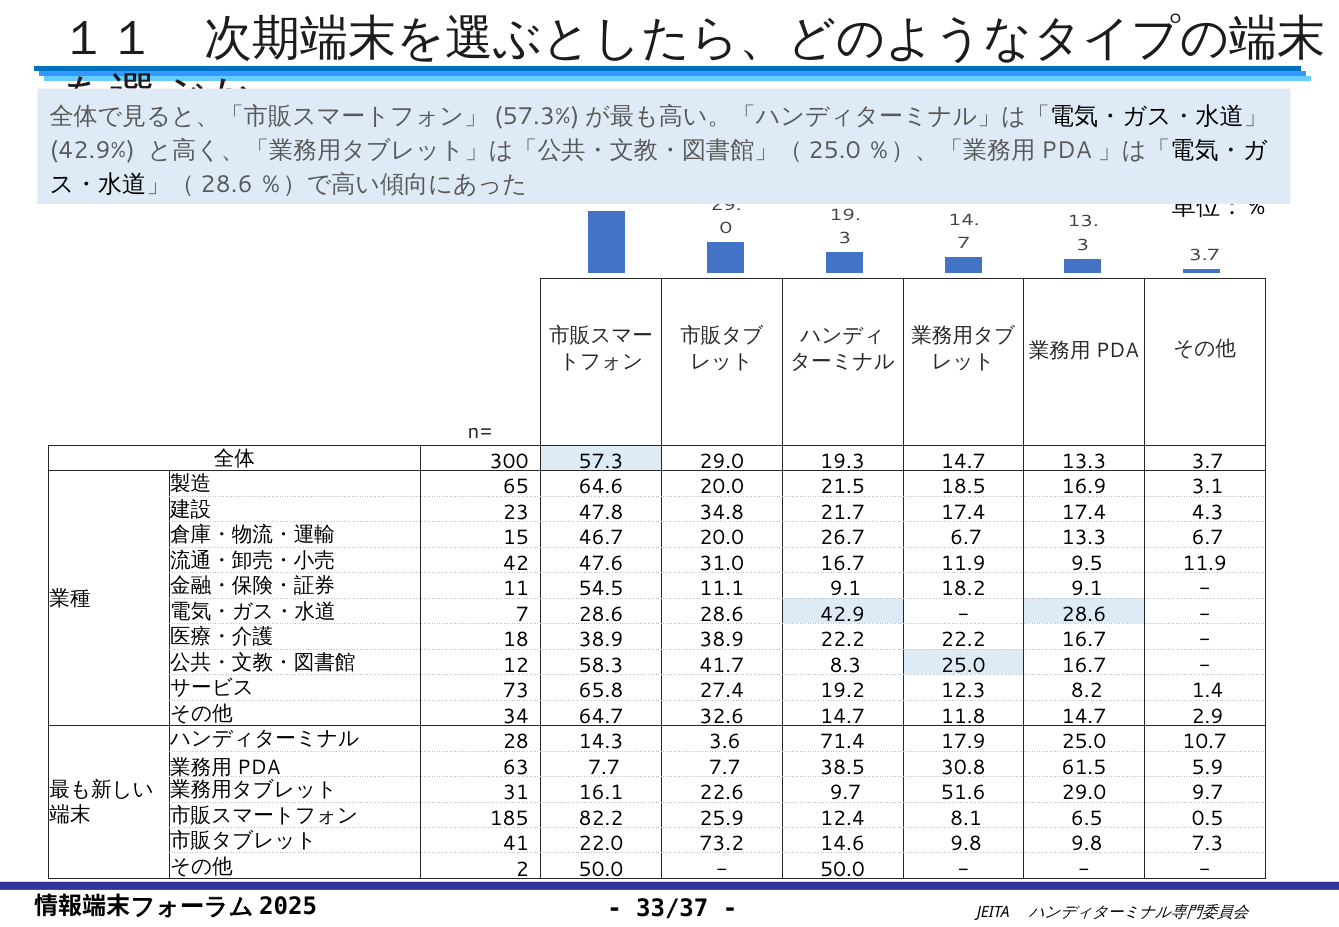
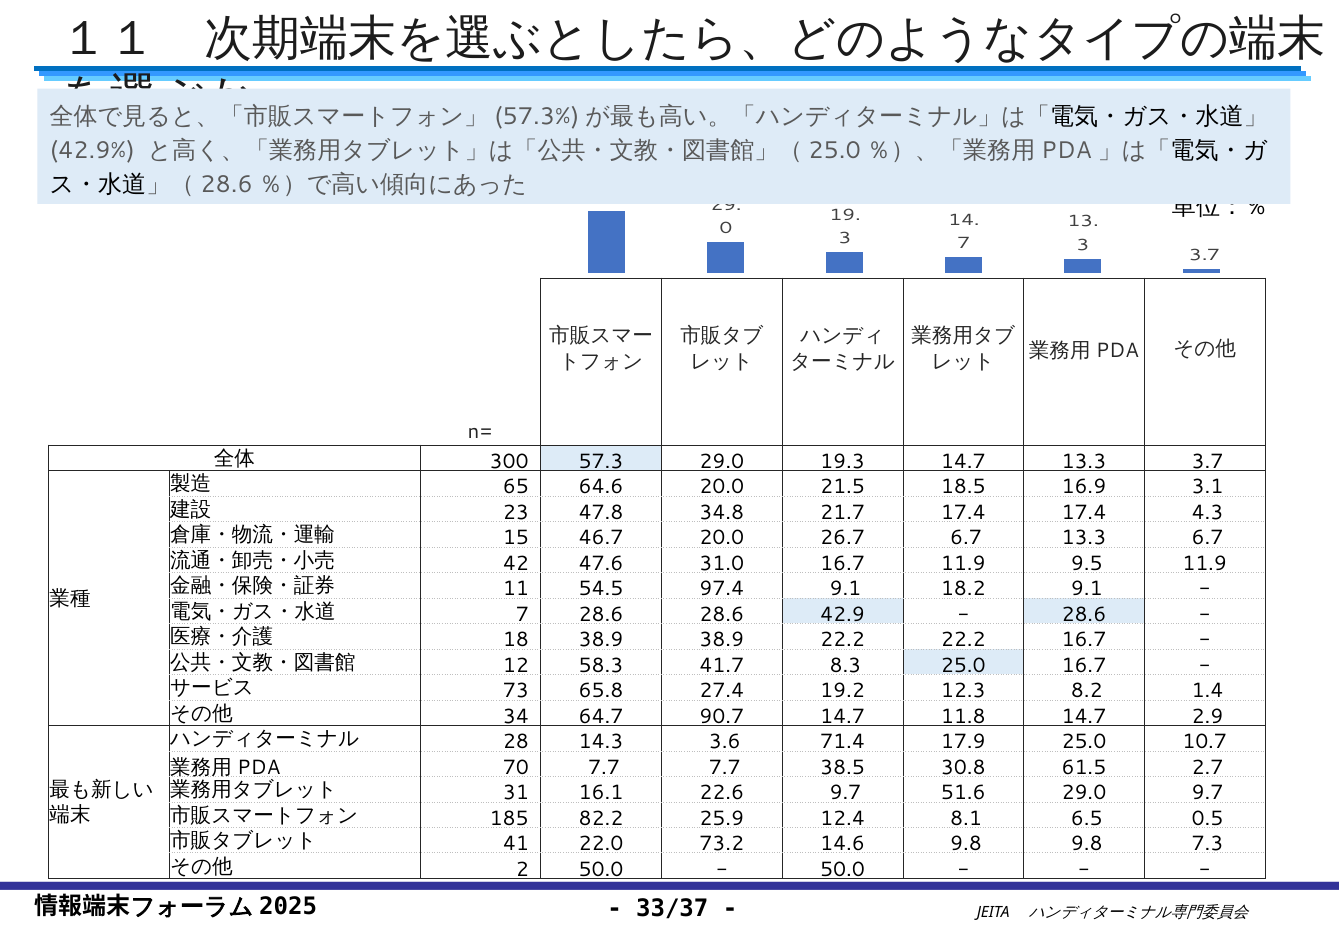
11.1: 11.1 -> 97.4 (722, 589)
32.6: 32.6 -> 90.7 (722, 716)
63: 63 -> 70 (516, 767)
5.9: 5.9 -> 2.7 (1208, 767)
